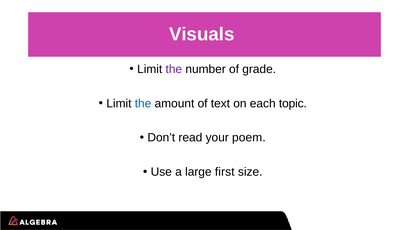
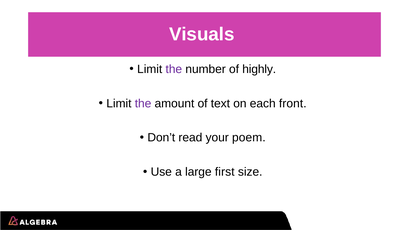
grade: grade -> highly (259, 69)
the colour: blue -> purple (143, 103)
topic: topic -> front (293, 103)
